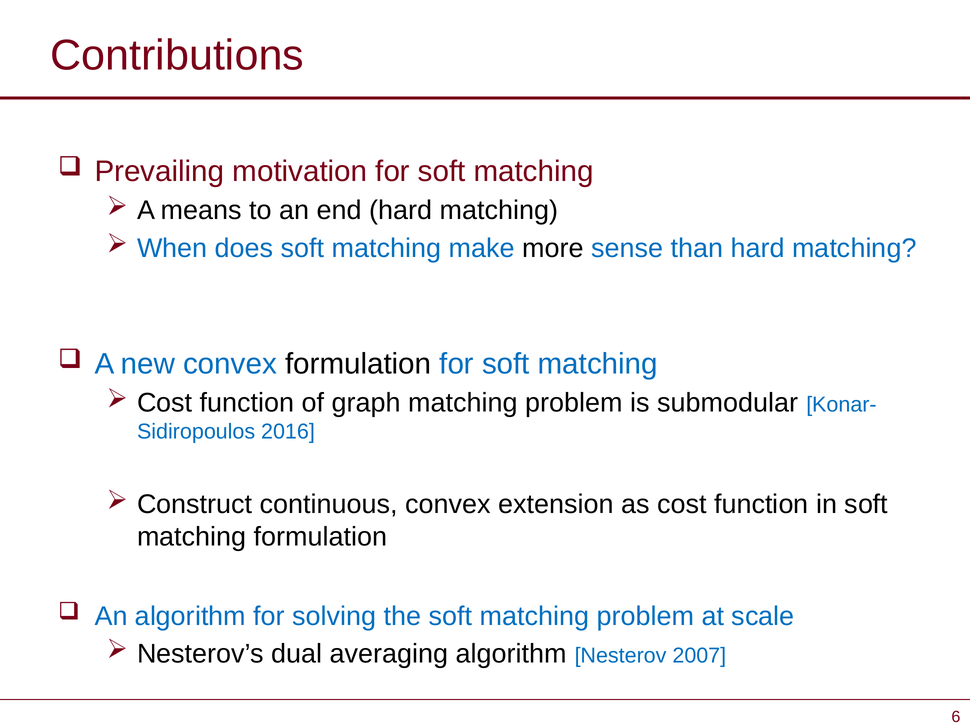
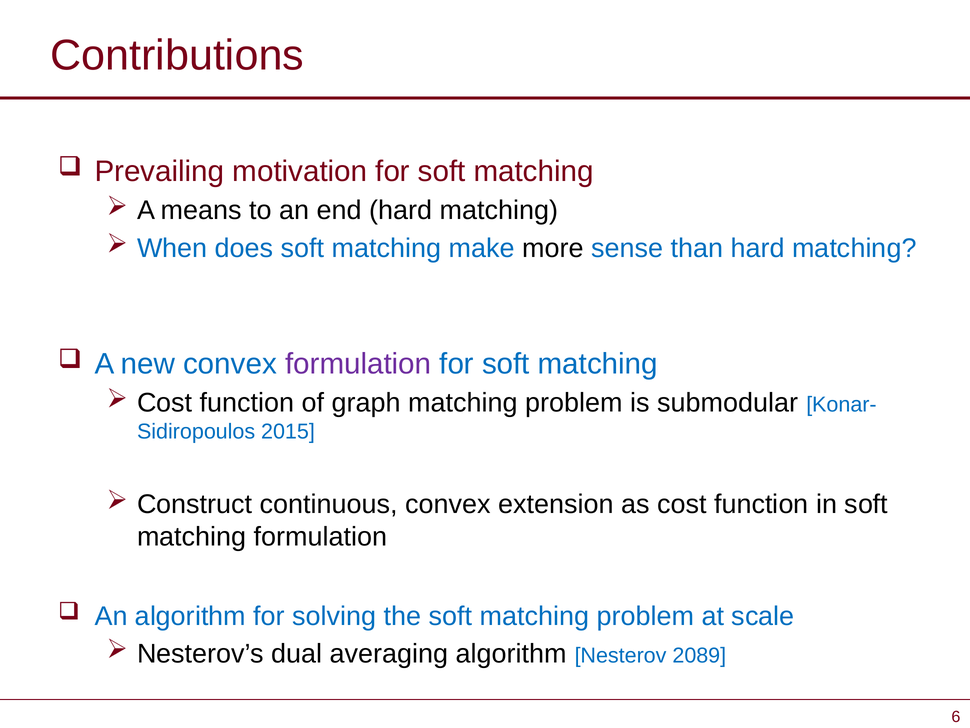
formulation colour: black -> purple (358, 364)
2016: 2016 -> 2015 (288, 432)
2007: 2007 -> 2089 (699, 655)
